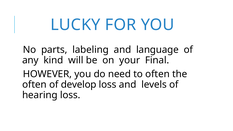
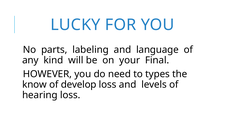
to often: often -> types (158, 74)
often: often -> know (34, 85)
